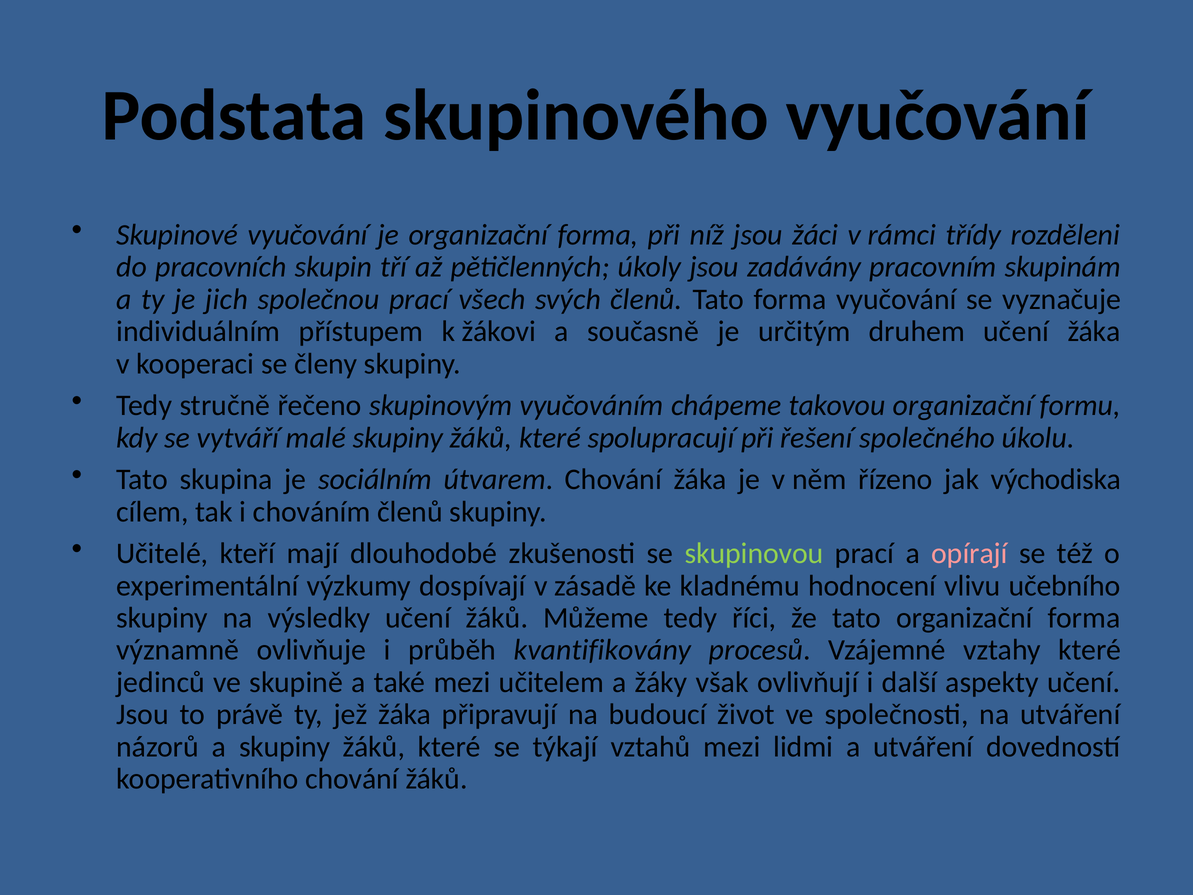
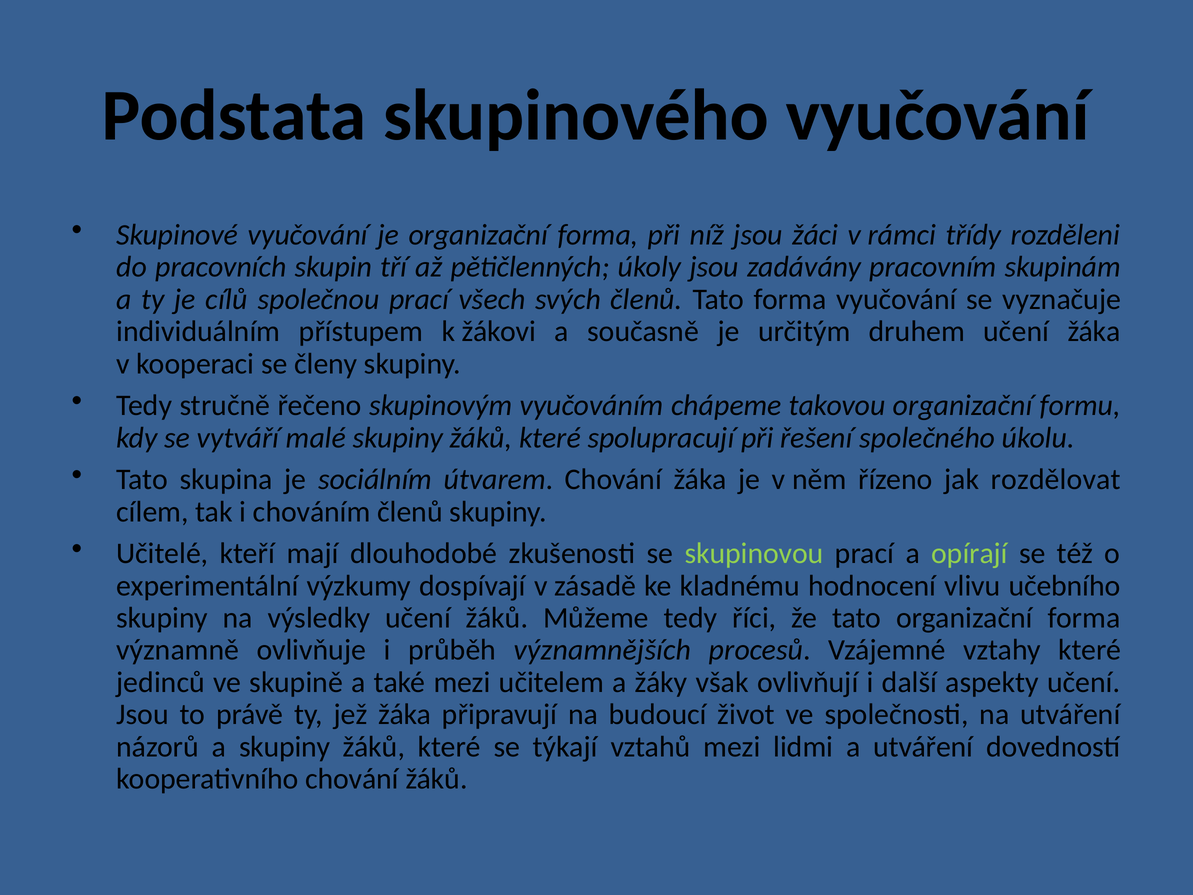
jich: jich -> cílů (227, 299)
východiska: východiska -> rozdělovat (1056, 479)
opírají colour: pink -> light green (969, 553)
kvantifikovány: kvantifikovány -> významnějších (603, 650)
